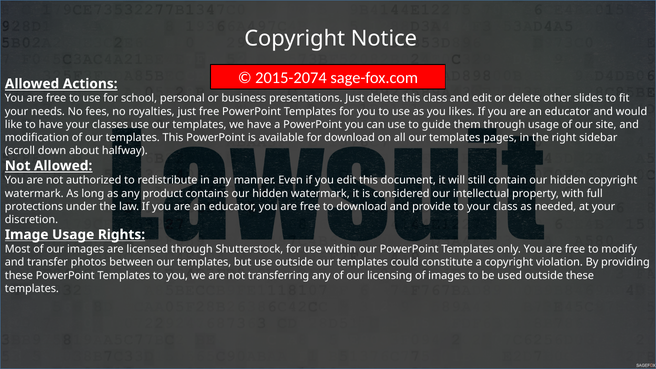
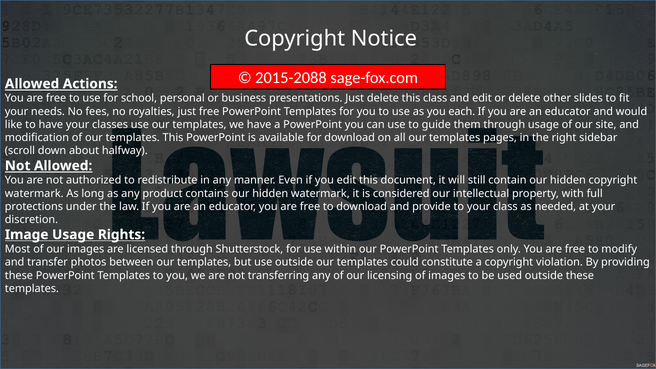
2015-2074: 2015-2074 -> 2015-2088 (291, 78)
likes: likes -> each (462, 111)
